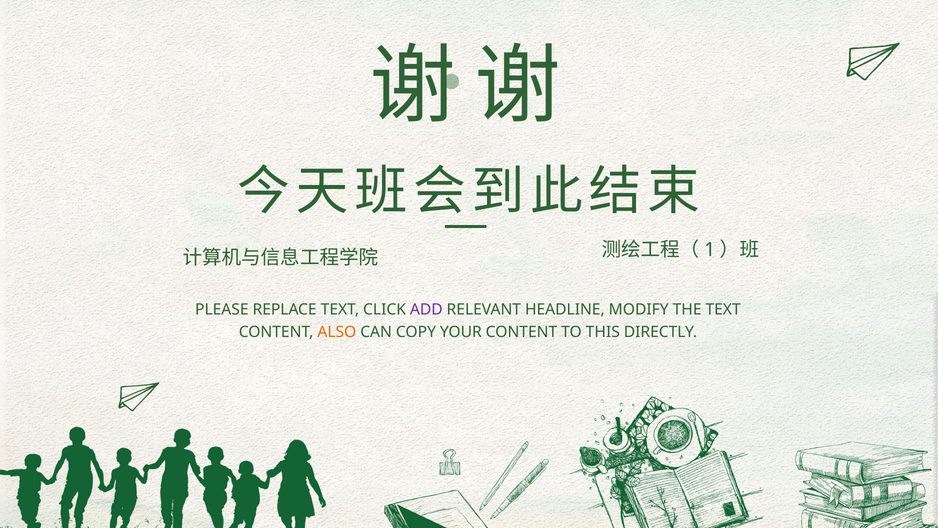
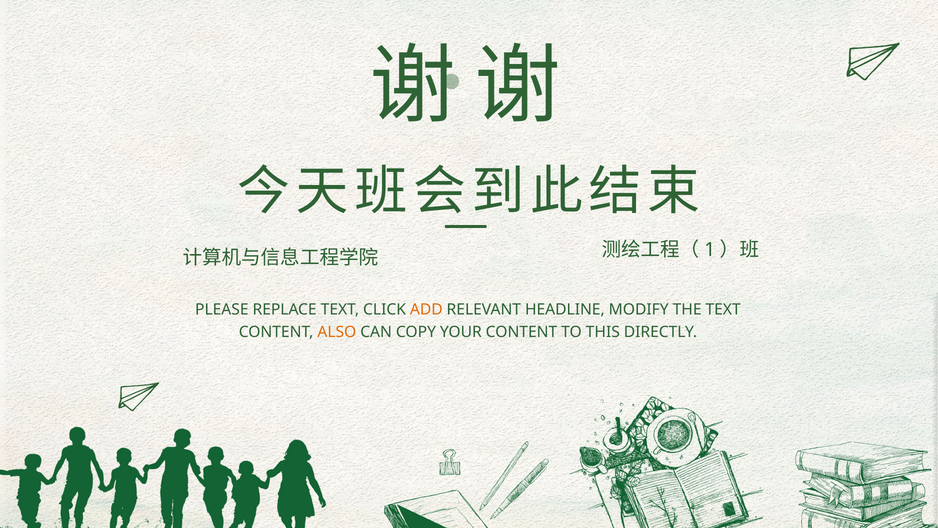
ADD colour: purple -> orange (426, 309)
